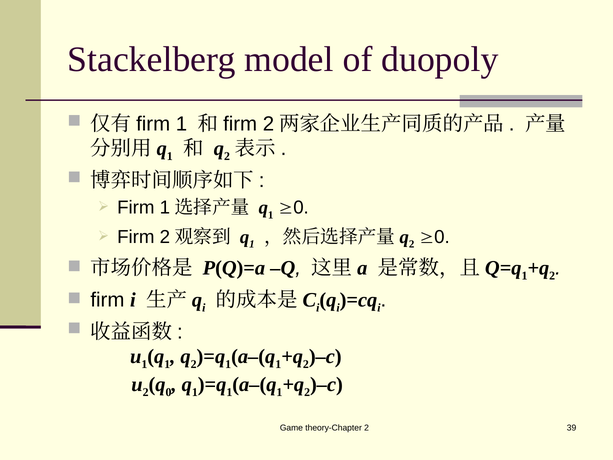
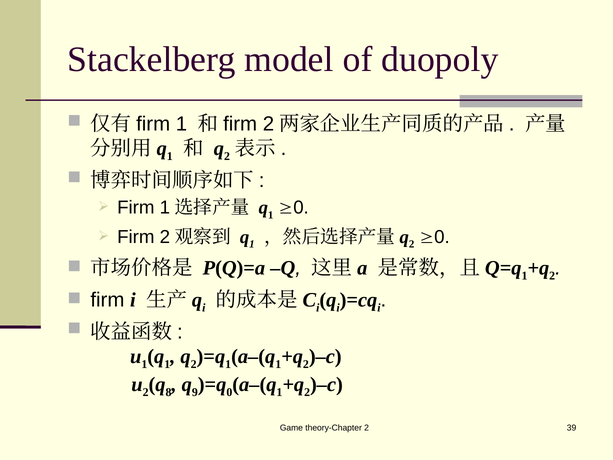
q 0: 0 -> 8 (168, 392)
1: 1 -> 9 (195, 392)
1: 1 -> 0 (229, 392)
